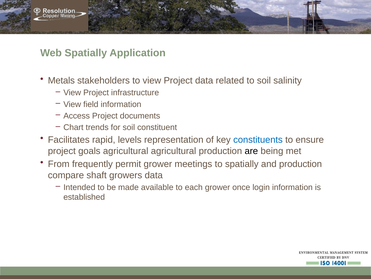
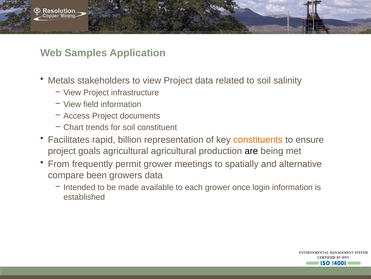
Web Spatially: Spatially -> Samples (86, 53)
levels: levels -> billion (130, 139)
constituents colour: blue -> orange (258, 139)
and production: production -> alternative (300, 164)
shaft: shaft -> been (97, 175)
